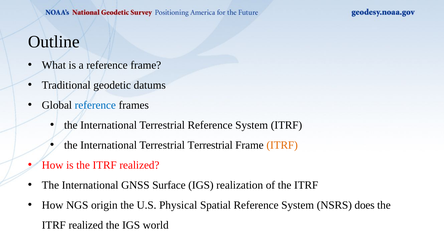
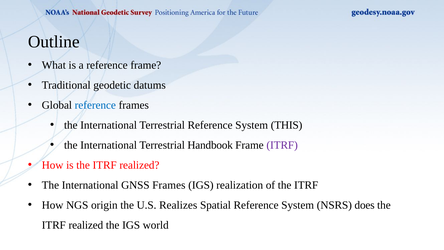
System ITRF: ITRF -> THIS (287, 125)
Terrestrial Terrestrial: Terrestrial -> Handbook (210, 145)
ITRF colour: orange -> purple (282, 145)
GNSS Surface: Surface -> Frames (169, 185)
Physical: Physical -> Realizes (178, 205)
